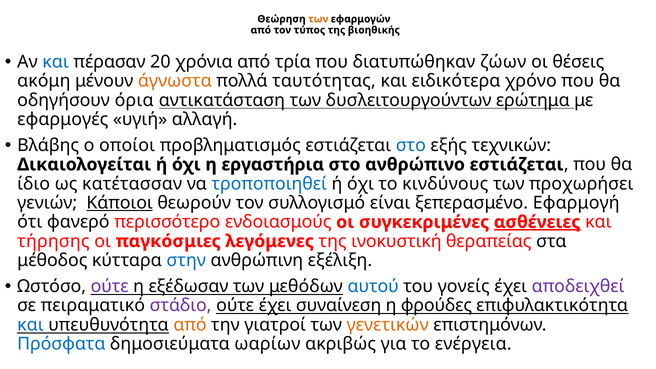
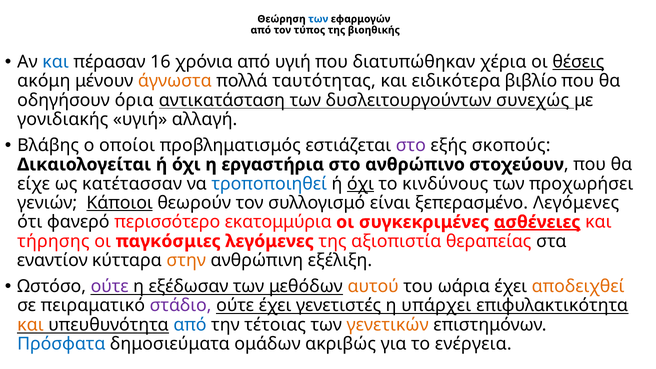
των colour: orange -> blue (318, 19)
20: 20 -> 16 (160, 62)
από τρία: τρία -> υγιή (293, 62)
ζώων: ζώων -> χέρια (503, 62)
θέσεις underline: none -> present (578, 62)
χρόνο: χρόνο -> βιβλίο (531, 81)
ερώτημα: ερώτημα -> συνεχώς (533, 100)
εφαρμογές: εφαρμογές -> γονιδιακής (63, 119)
στο colour: blue -> purple (411, 145)
τεχνικών: τεχνικών -> σκοπούς (511, 145)
ανθρώπινο εστιάζεται: εστιάζεται -> στοχεύουν (517, 165)
ίδιο: ίδιο -> είχε (34, 184)
όχι underline: none -> present (360, 184)
ξεπερασμένο Εφαρμογή: Εφαρμογή -> Λεγόμενες (576, 203)
ενδοιασμούς: ενδοιασμούς -> εκατομμύρια (278, 222)
ινοκυστική: ινοκυστική -> αξιοπιστία (396, 241)
μέθοδος: μέθοδος -> εναντίον (52, 260)
στην colour: blue -> orange (186, 260)
αυτού colour: blue -> orange (373, 286)
γονείς: γονείς -> ωάρια (464, 286)
αποδειχθεί colour: purple -> orange (578, 286)
συναίνεση: συναίνεση -> γενετιστές (339, 306)
φρούδες: φρούδες -> υπάρχει (436, 306)
και colour: blue -> orange (30, 325)
από colour: orange -> blue (190, 325)
γιατροί: γιατροί -> τέτοιας (275, 325)
ωαρίων: ωαρίων -> ομάδων (268, 344)
